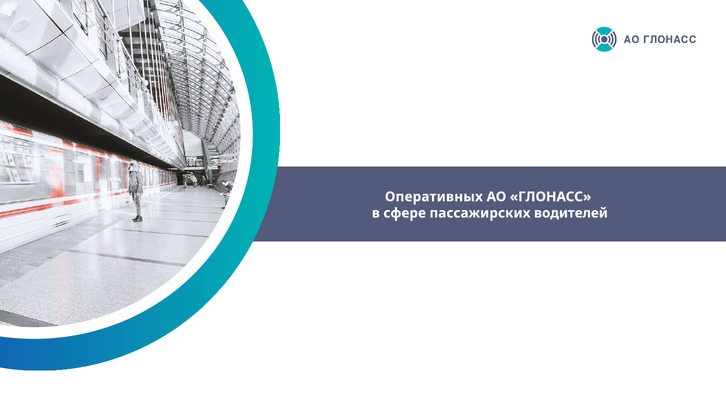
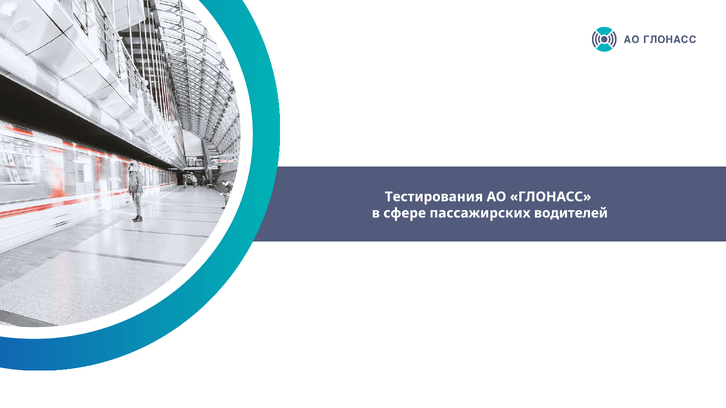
Оперативных: Оперативных -> Тестирования (434, 197)
